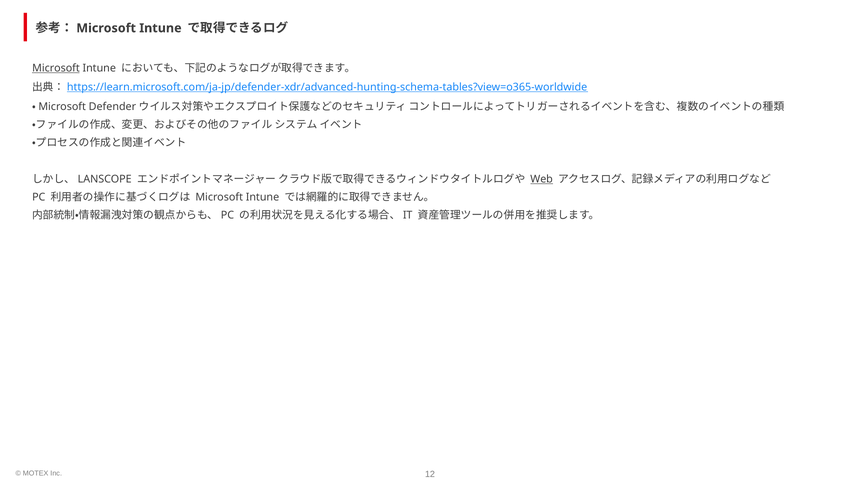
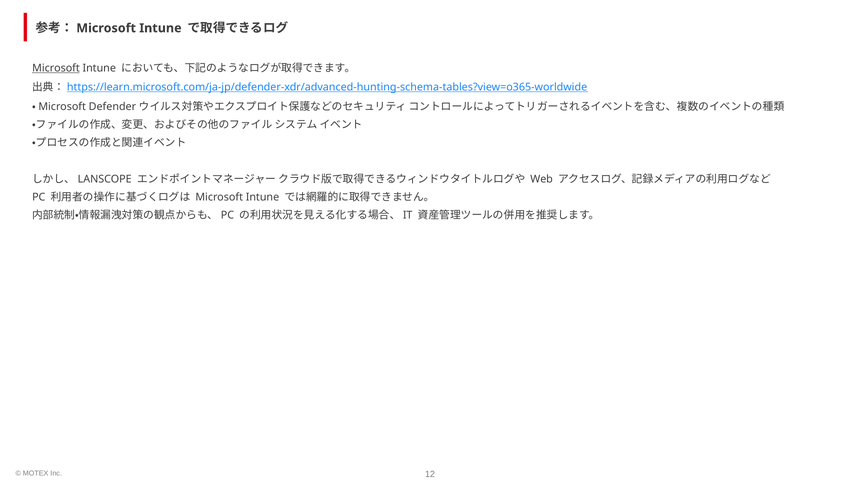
Web underline: present -> none (542, 179)
